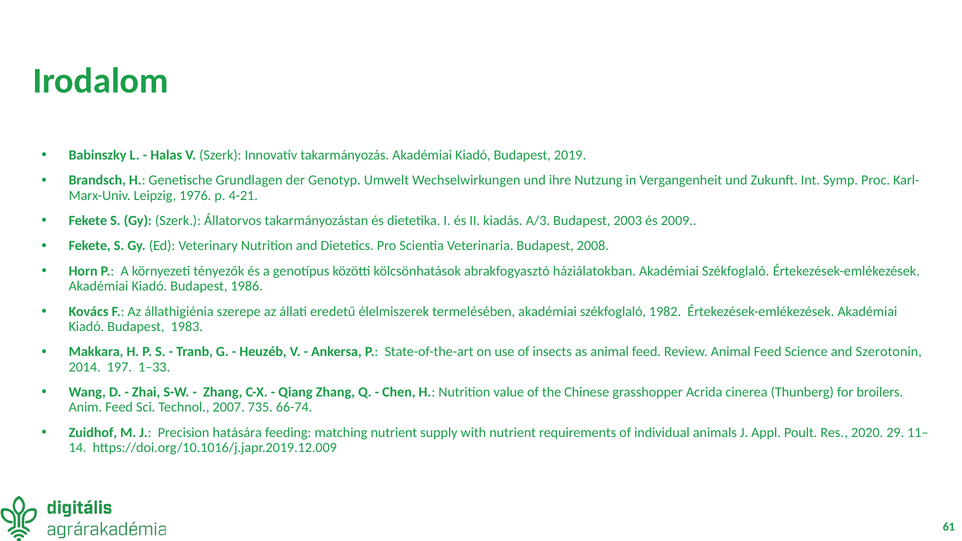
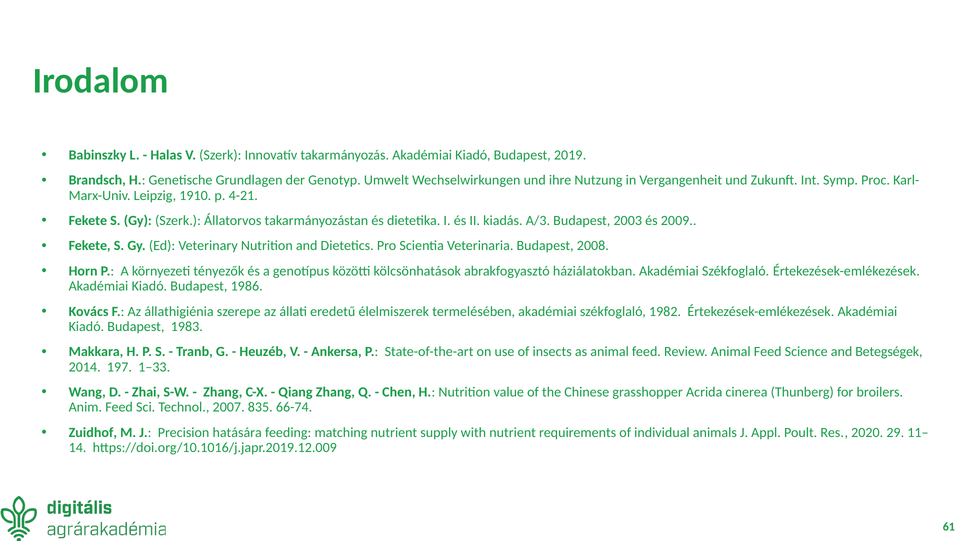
1976: 1976 -> 1910 (195, 196)
Szerotonin: Szerotonin -> Betegségek (889, 352)
735: 735 -> 835 (260, 407)
